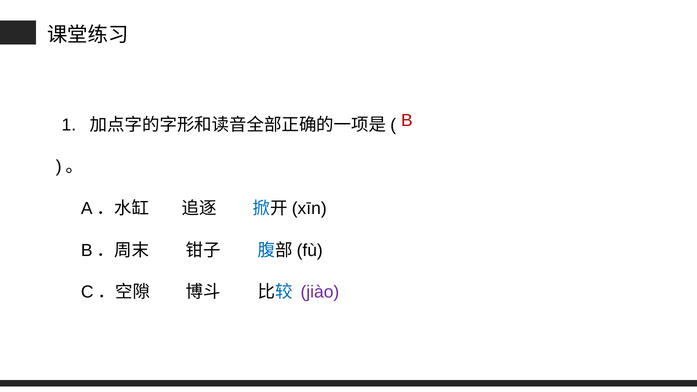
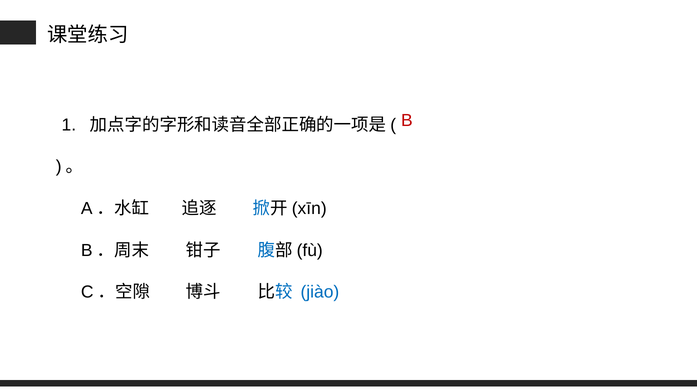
jiào colour: purple -> blue (320, 292)
